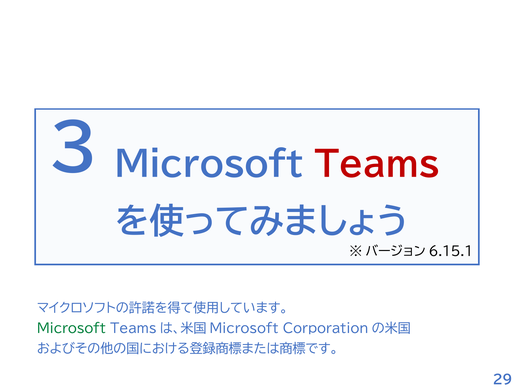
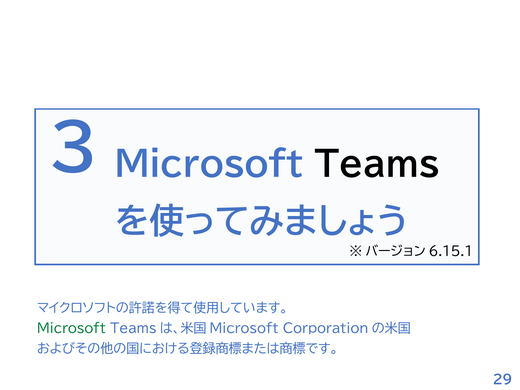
Teams colour: red -> black (377, 165)
